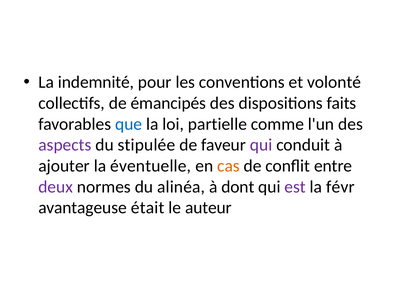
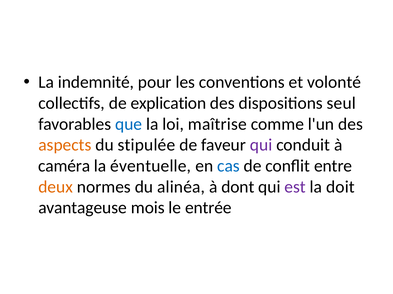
émancipés: émancipés -> explication (168, 103)
faits: faits -> seul (341, 103)
partielle: partielle -> maîtrise (217, 124)
aspects colour: purple -> orange (65, 145)
ajouter: ajouter -> caméra (64, 166)
cas colour: orange -> blue (228, 166)
deux colour: purple -> orange (56, 187)
févr: févr -> doit (340, 187)
était: était -> mois (148, 208)
auteur: auteur -> entrée (208, 208)
